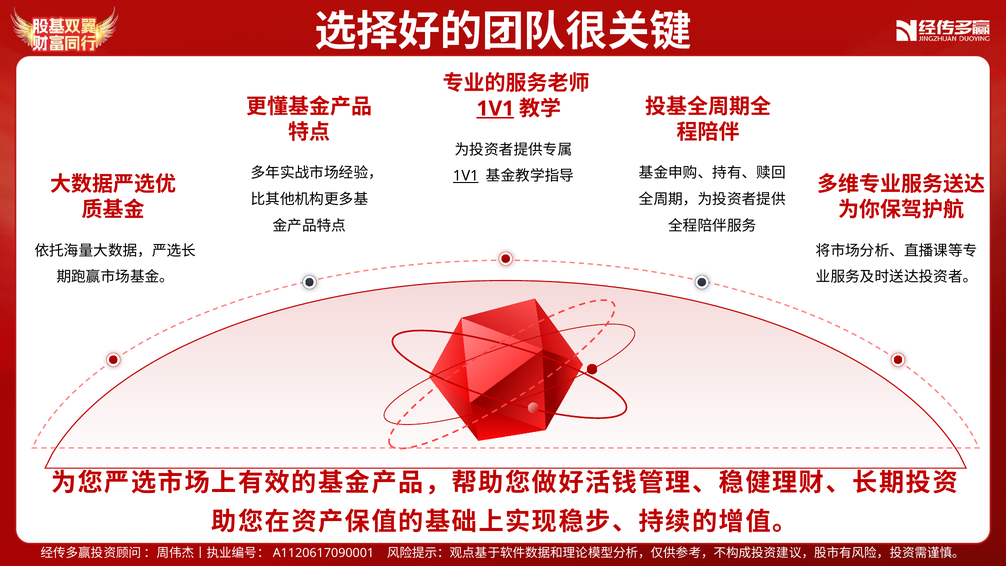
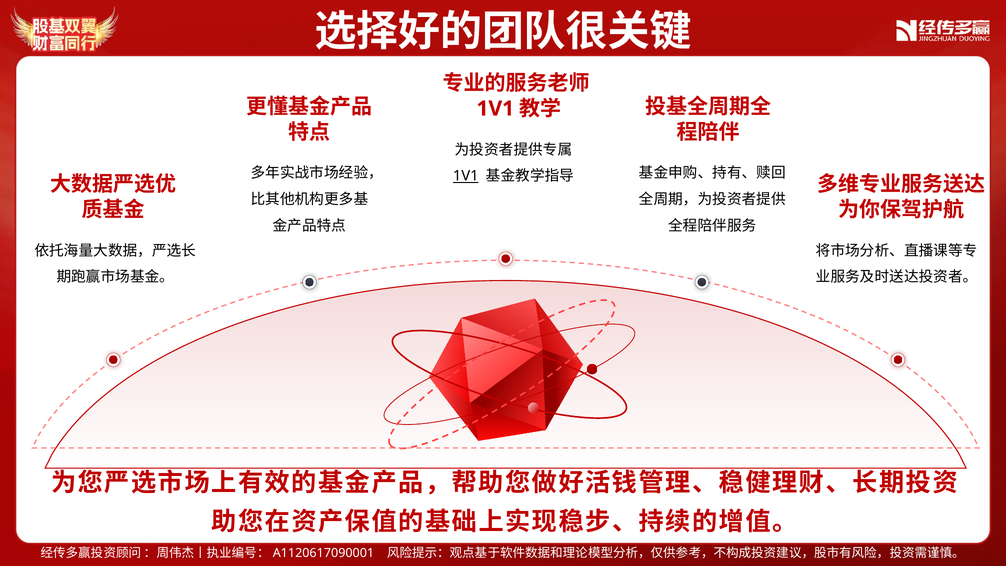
1V1 underline: present -> none (495, 109)
